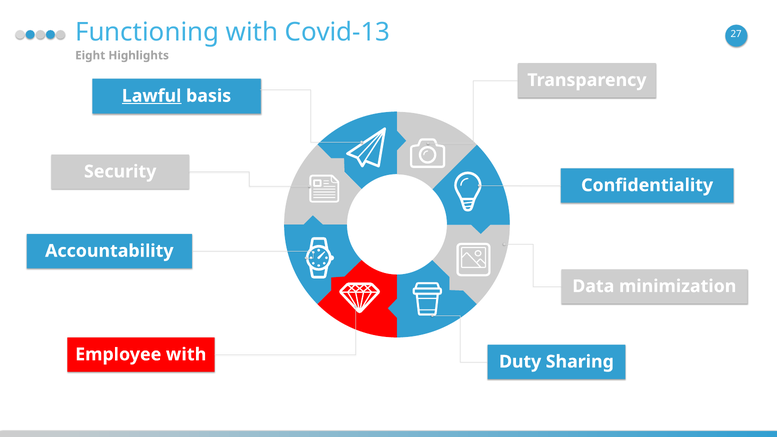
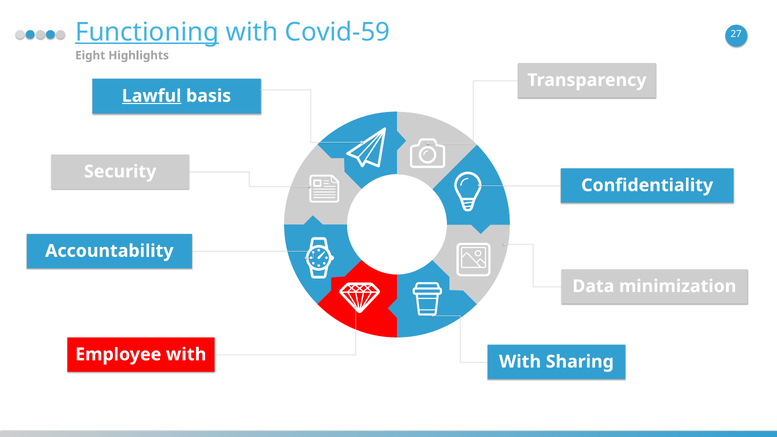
Functioning underline: none -> present (147, 32)
Covid-13: Covid-13 -> Covid-59 (338, 32)
Duty: Duty -> With (520, 362)
